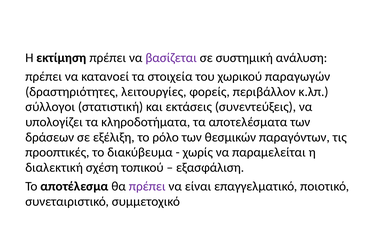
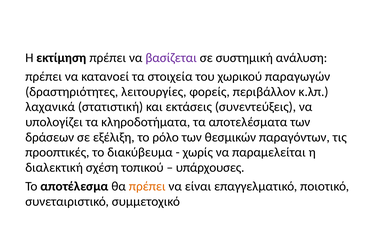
σύλλογοι: σύλλογοι -> λαχανικά (50, 107)
εξασφάλιση: εξασφάλιση -> υπάρχουσες (210, 167)
πρέπει colour: purple -> orange (147, 186)
